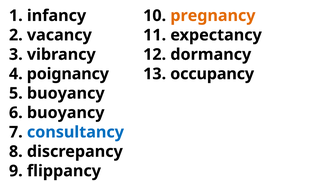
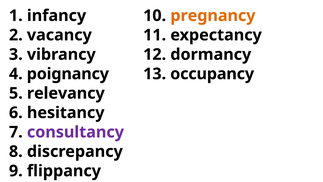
buoyancy: buoyancy -> relevancy (66, 93)
buoyancy: buoyancy -> hesitancy (66, 113)
consultancy colour: blue -> purple (75, 132)
